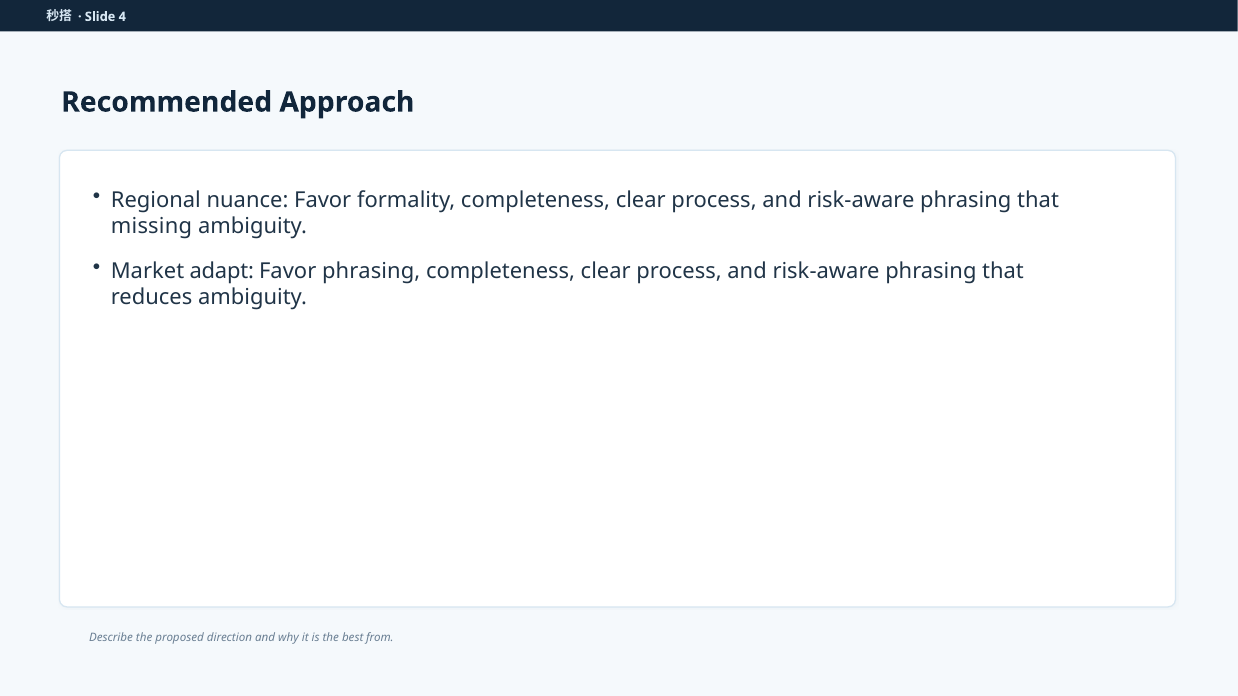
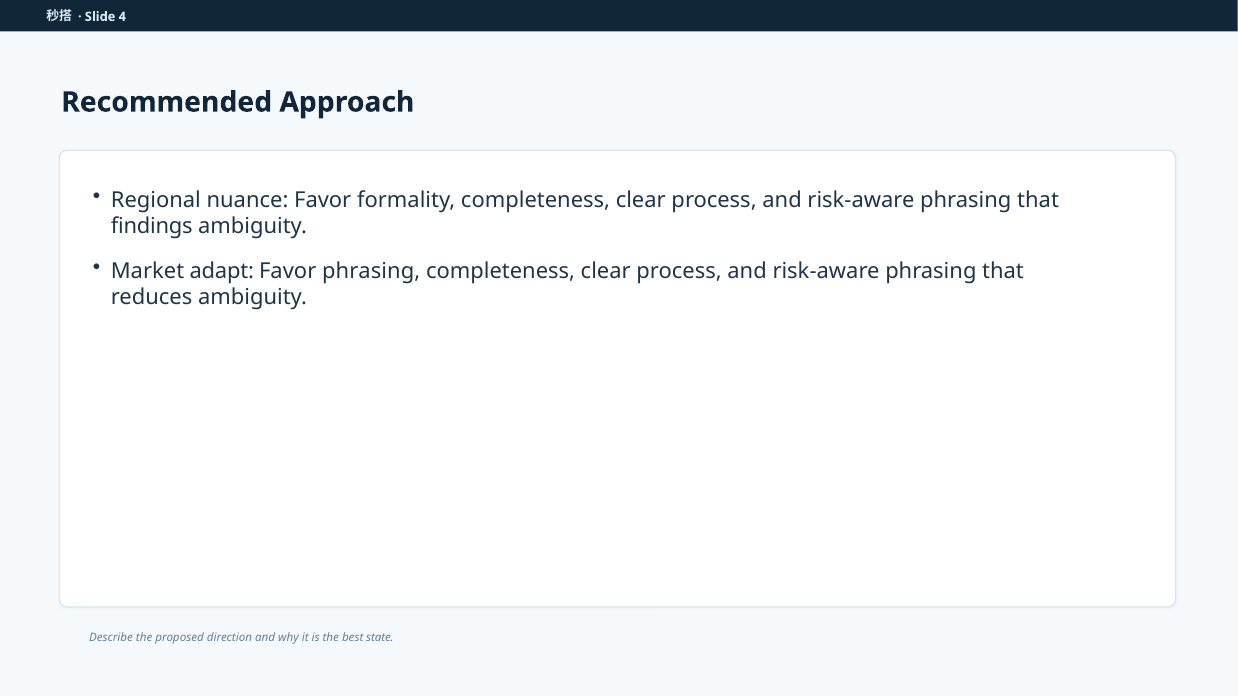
missing: missing -> findings (152, 227)
from: from -> state (380, 638)
